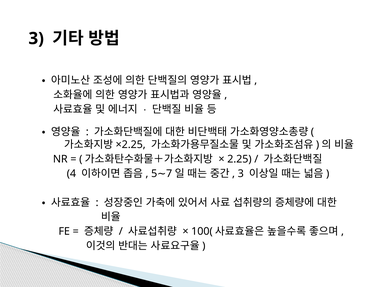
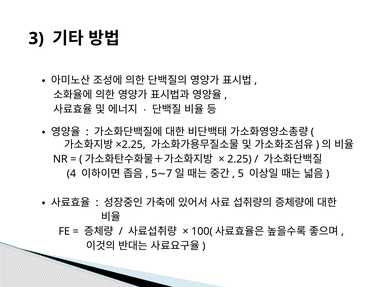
3: 3 -> 5 (241, 173)
